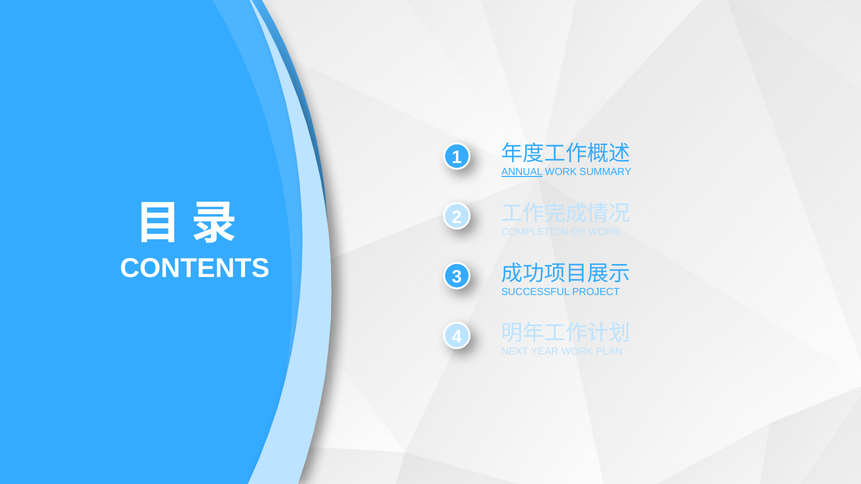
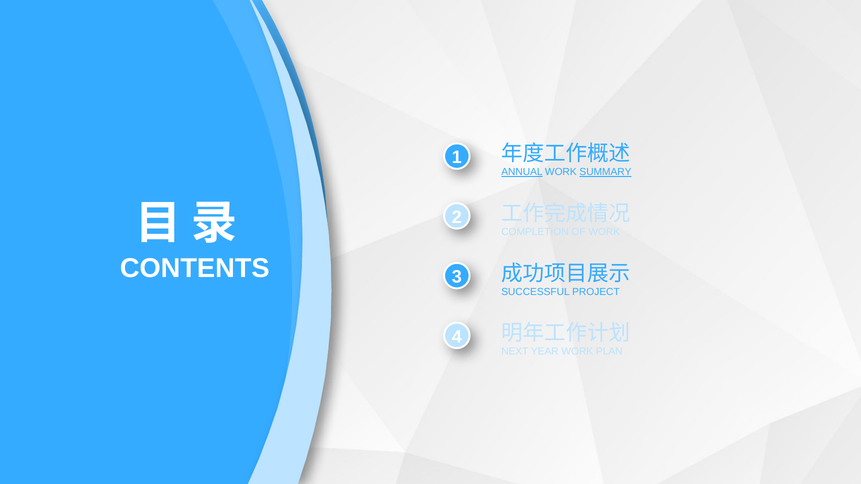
SUMMARY underline: none -> present (605, 172)
